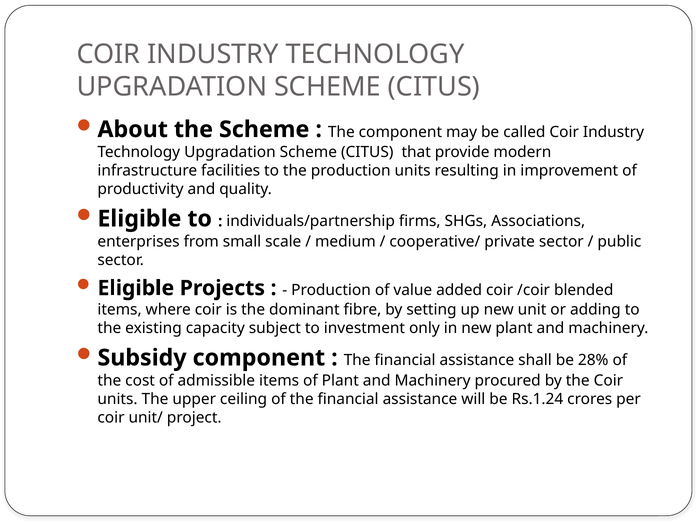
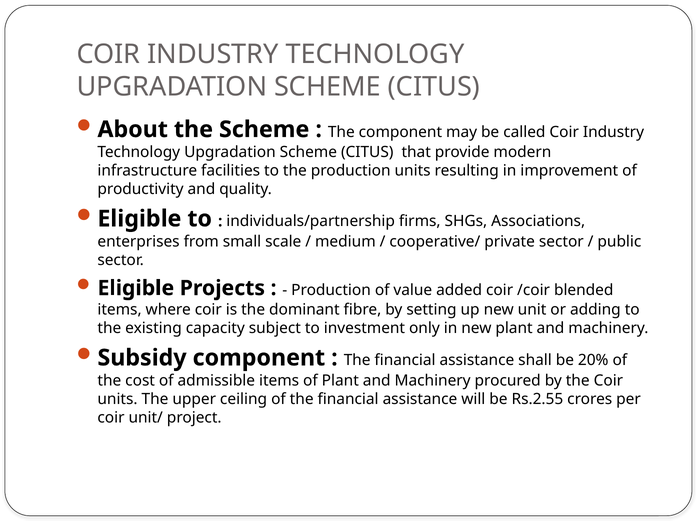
28%: 28% -> 20% (593, 360)
Rs.1.24: Rs.1.24 -> Rs.2.55 (537, 399)
